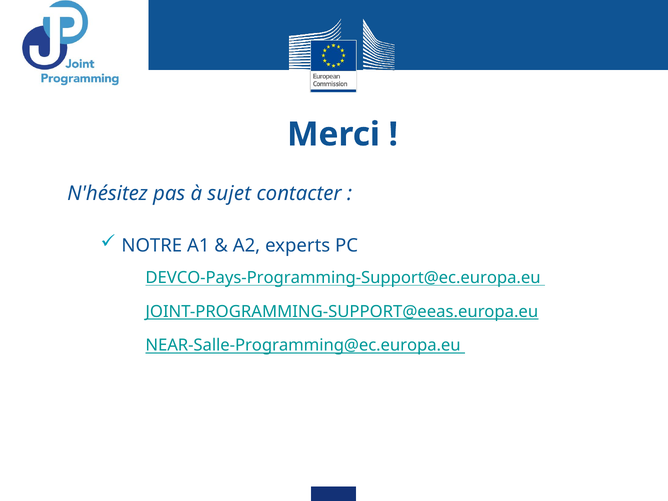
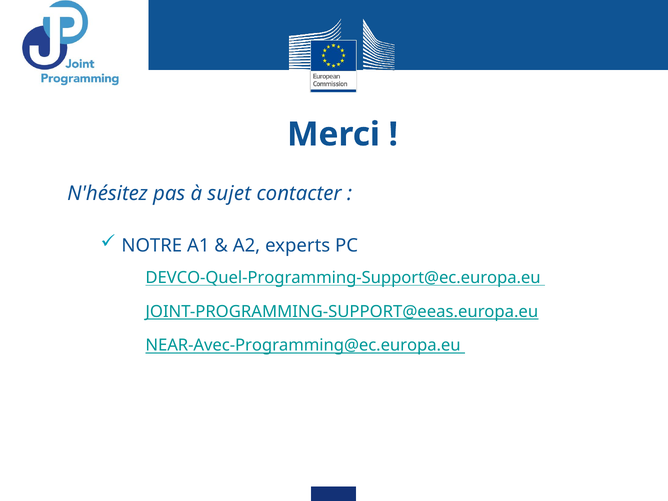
DEVCO-Pays-Programming-Support@ec.europa.eu: DEVCO-Pays-Programming-Support@ec.europa.eu -> DEVCO-Quel-Programming-Support@ec.europa.eu (343, 278)
NEAR-Salle-Programming@ec.europa.eu: NEAR-Salle-Programming@ec.europa.eu -> NEAR-Avec-Programming@ec.europa.eu (303, 345)
